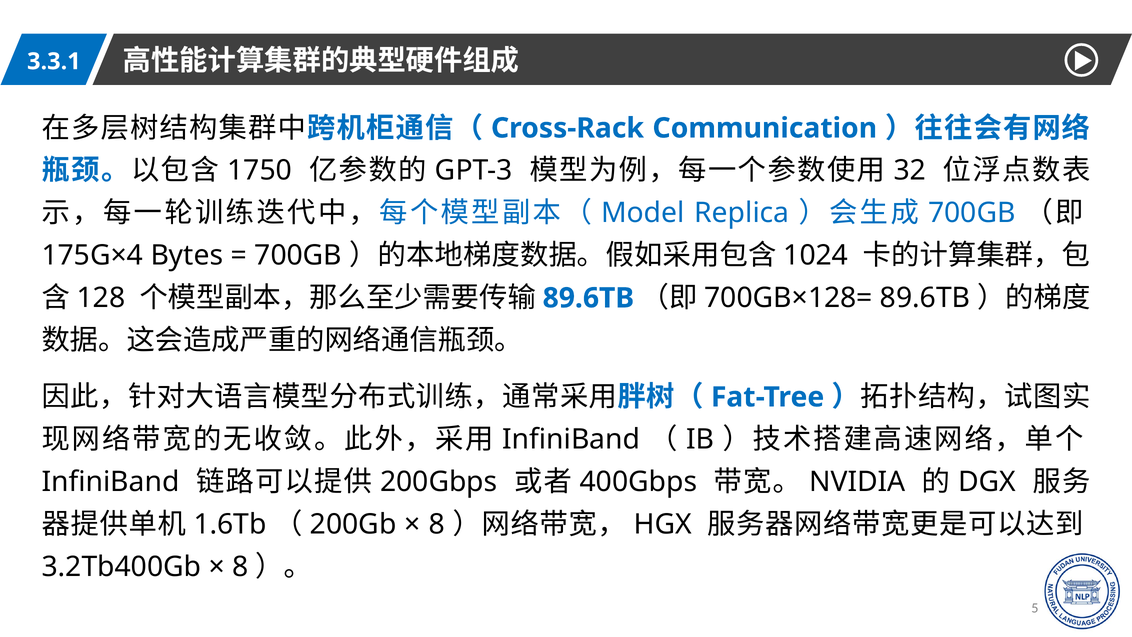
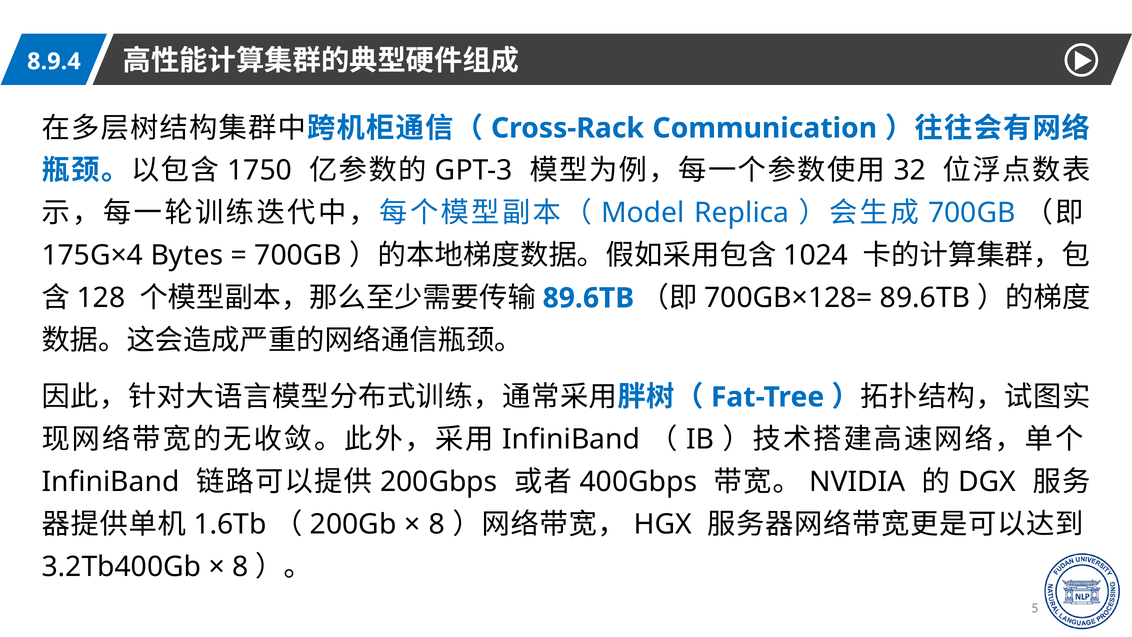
3.3.1: 3.3.1 -> 8.9.4 (54, 61)
